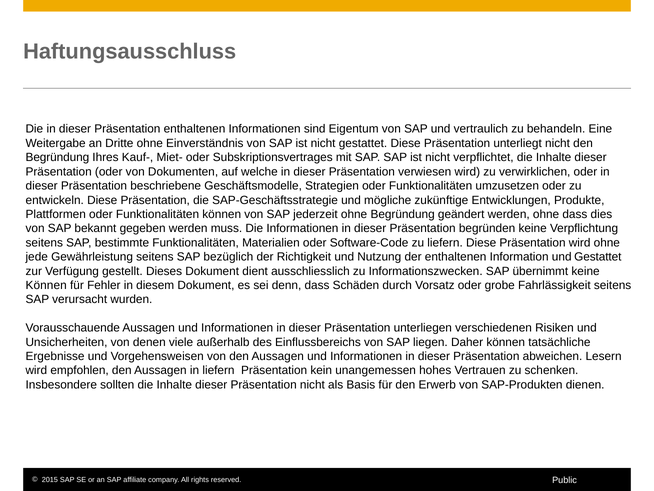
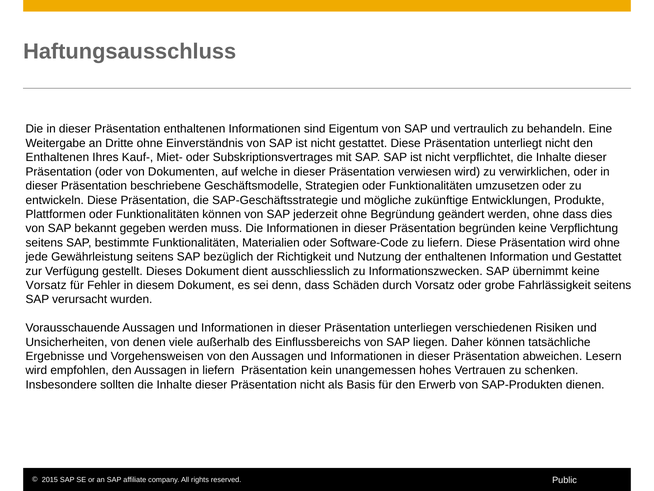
Begründung: Begründung -> Enthaltenen (57, 157)
Können: Können -> Vorsatz (46, 285)
